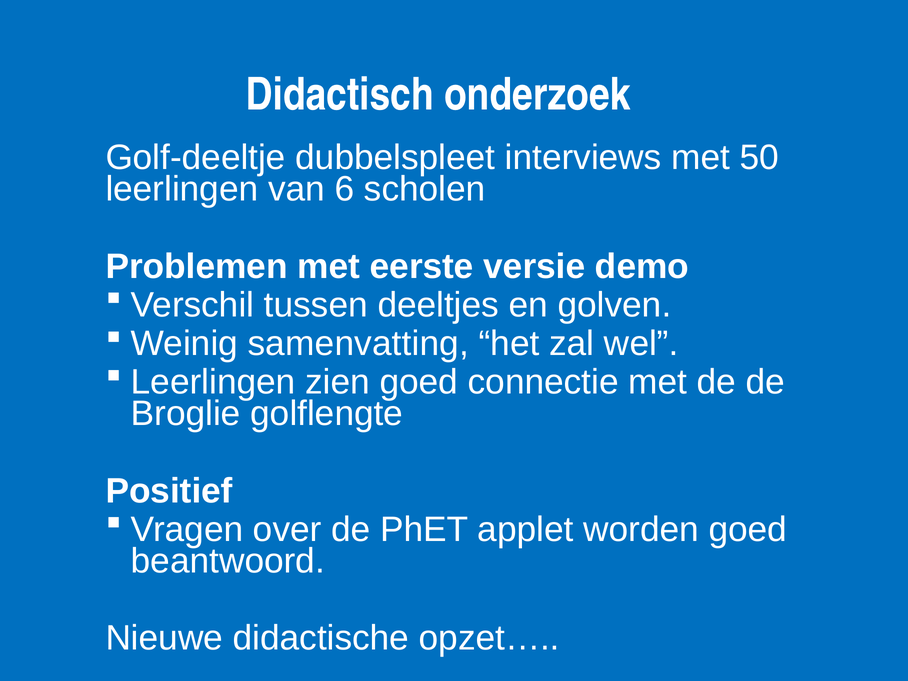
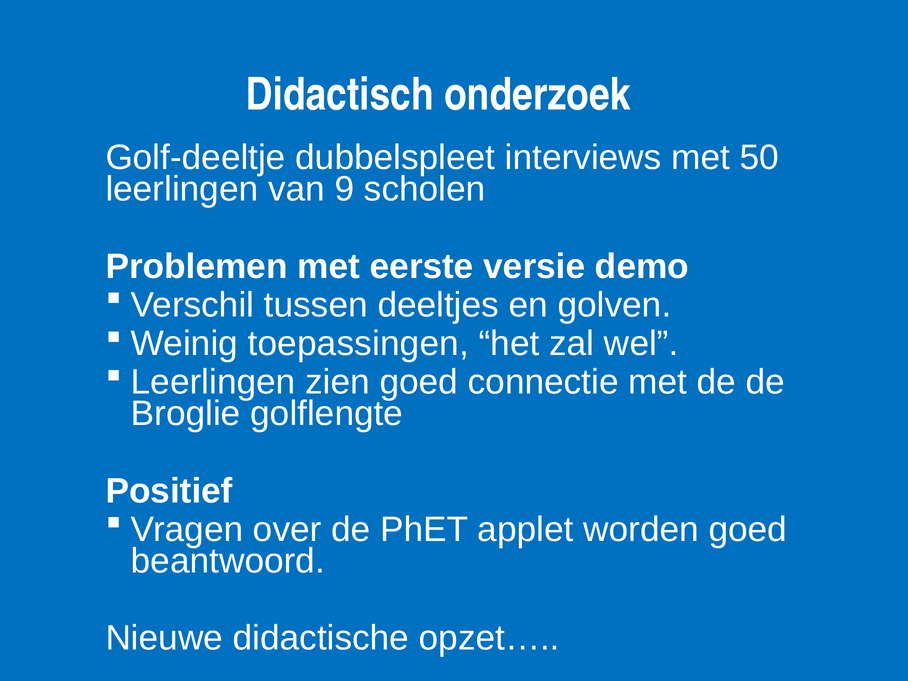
6: 6 -> 9 (344, 189)
samenvatting: samenvatting -> toepassingen (358, 344)
